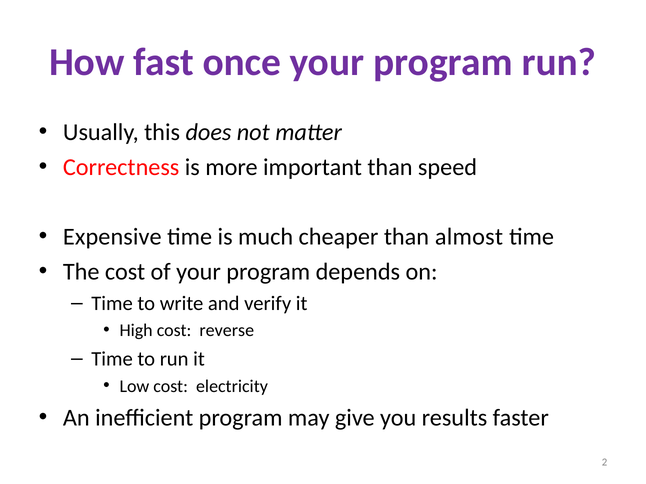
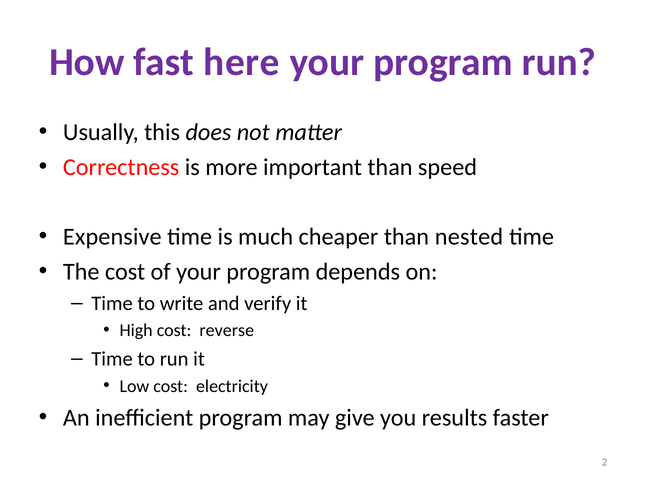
once: once -> here (242, 63)
almost: almost -> nested (469, 237)
